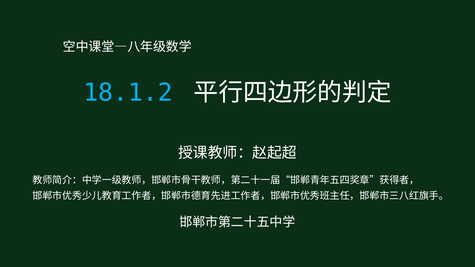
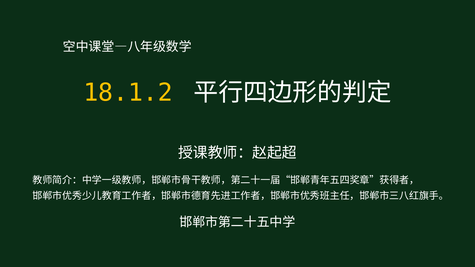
18.1.2 colour: light blue -> yellow (128, 93)
